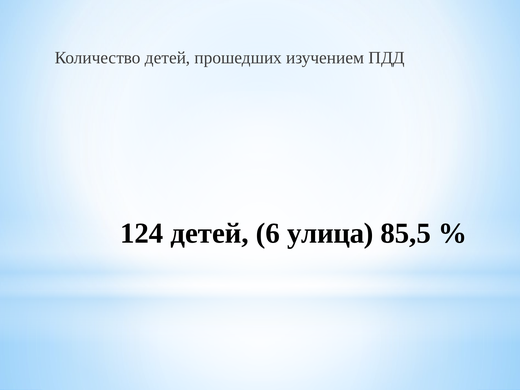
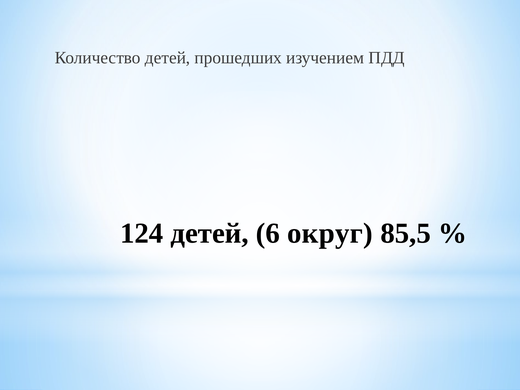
улица: улица -> округ (330, 233)
